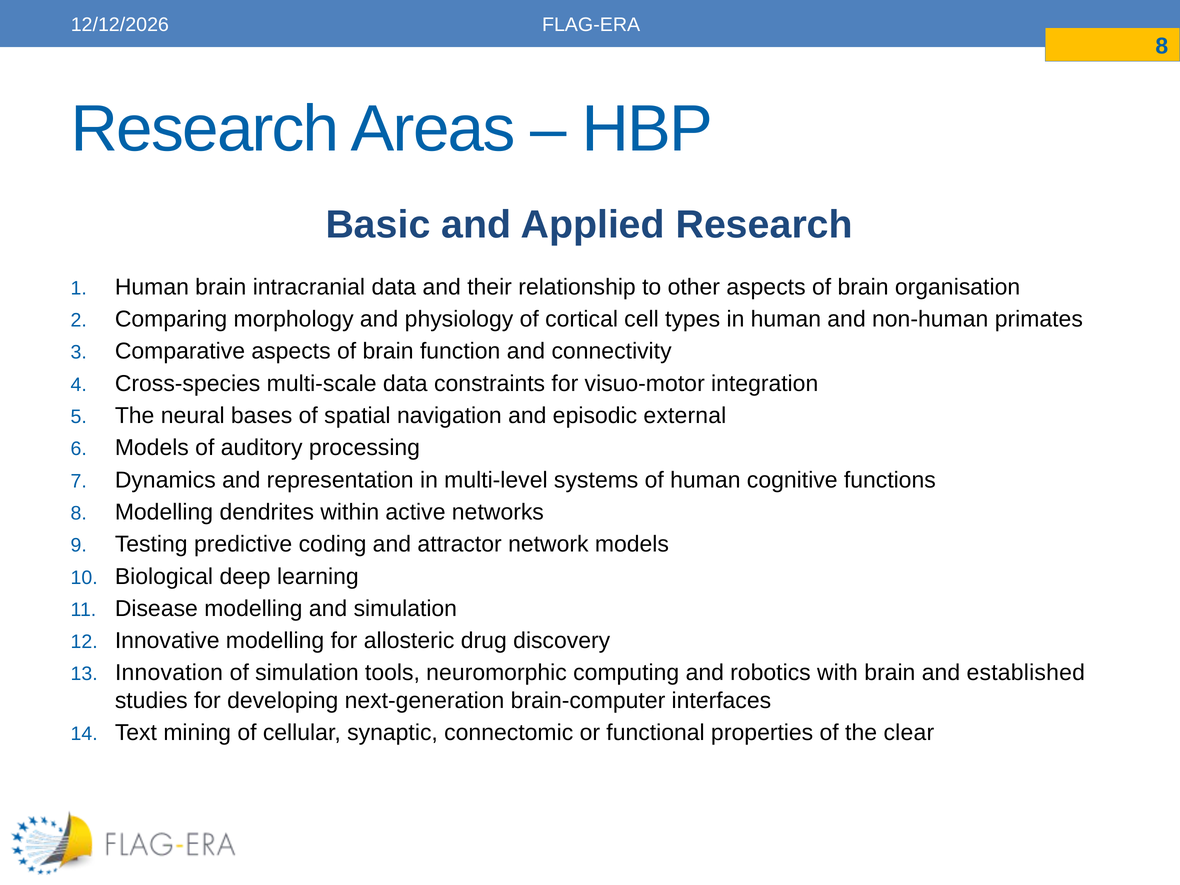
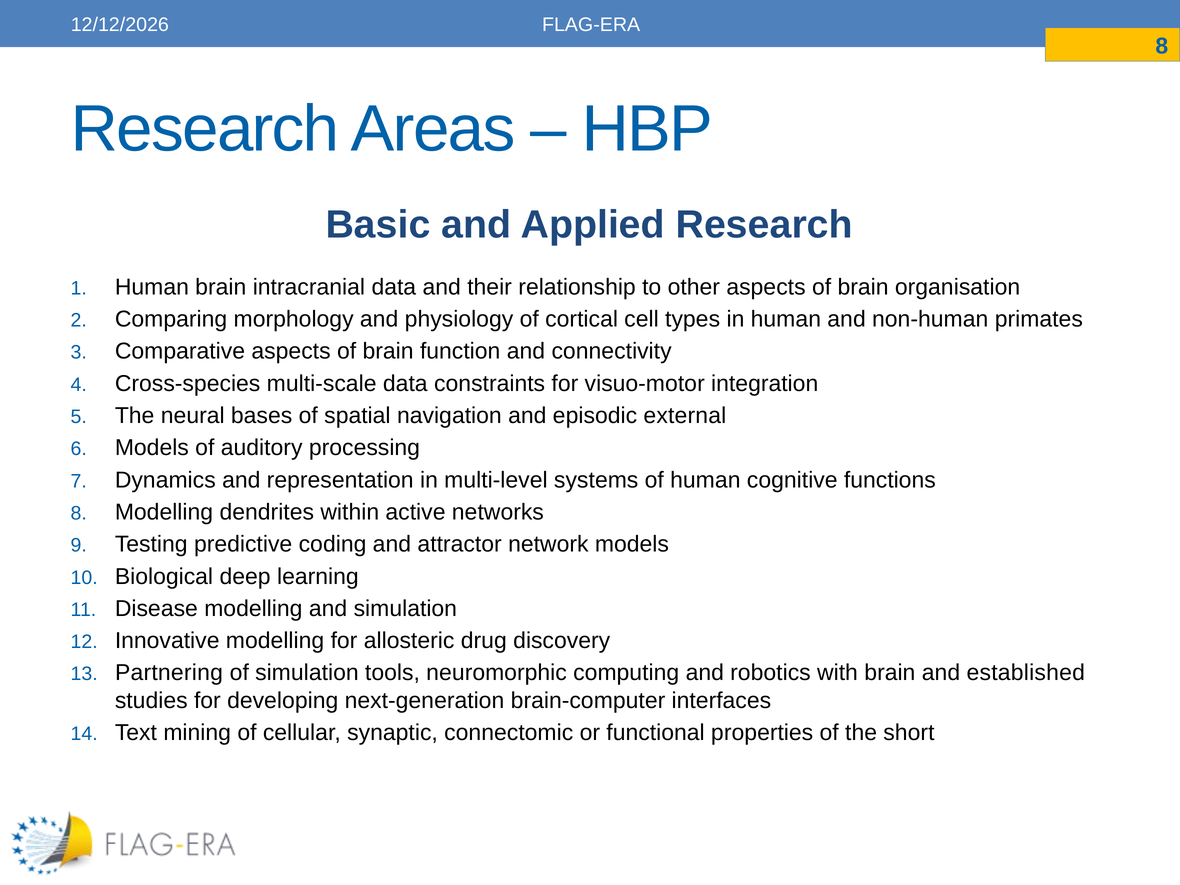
Innovation: Innovation -> Partnering (169, 673)
clear: clear -> short (909, 733)
